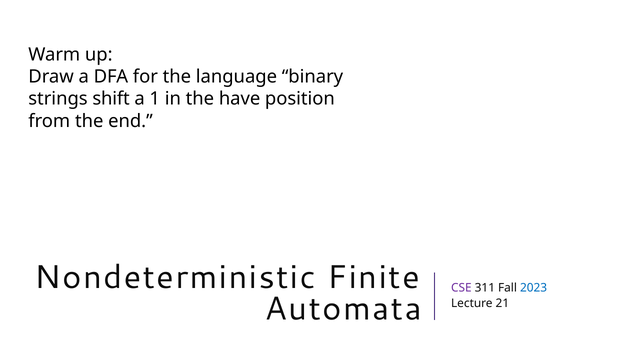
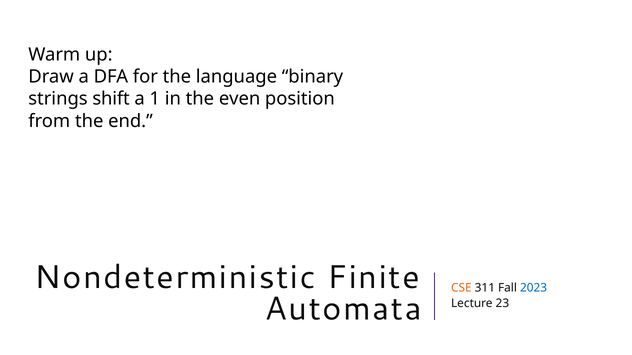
have: have -> even (240, 99)
CSE colour: purple -> orange (461, 288)
21: 21 -> 23 (502, 304)
